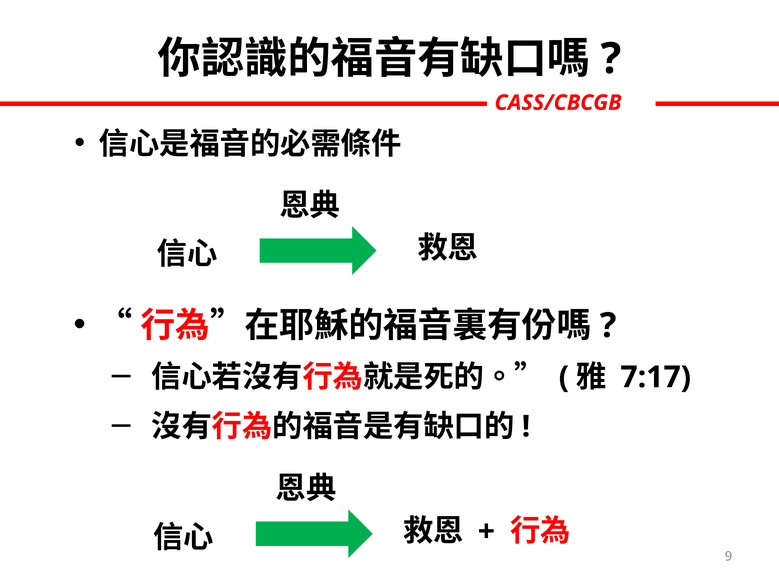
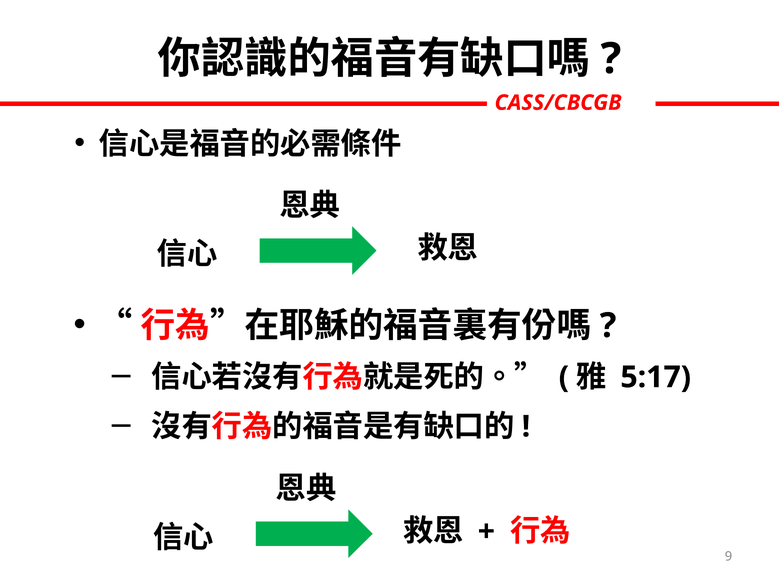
7:17: 7:17 -> 5:17 (656, 377)
